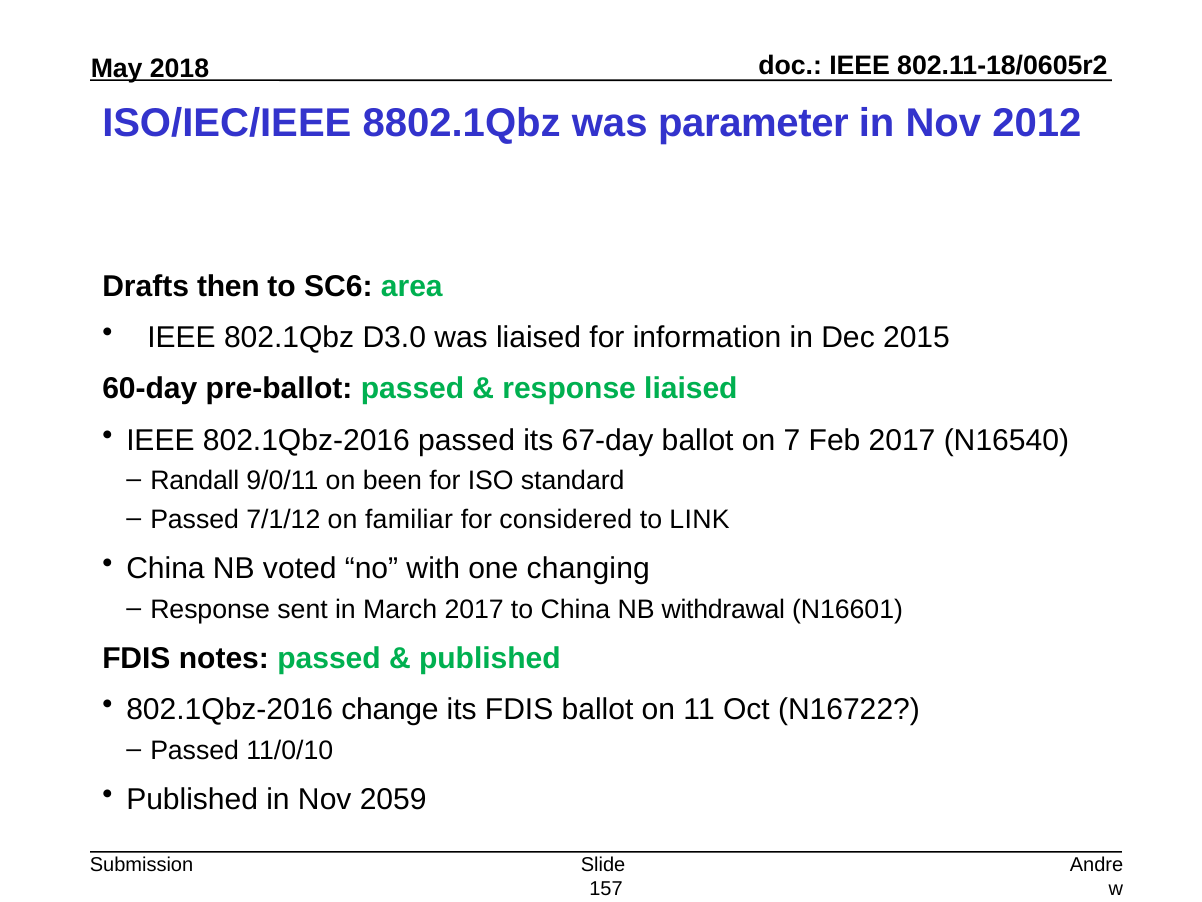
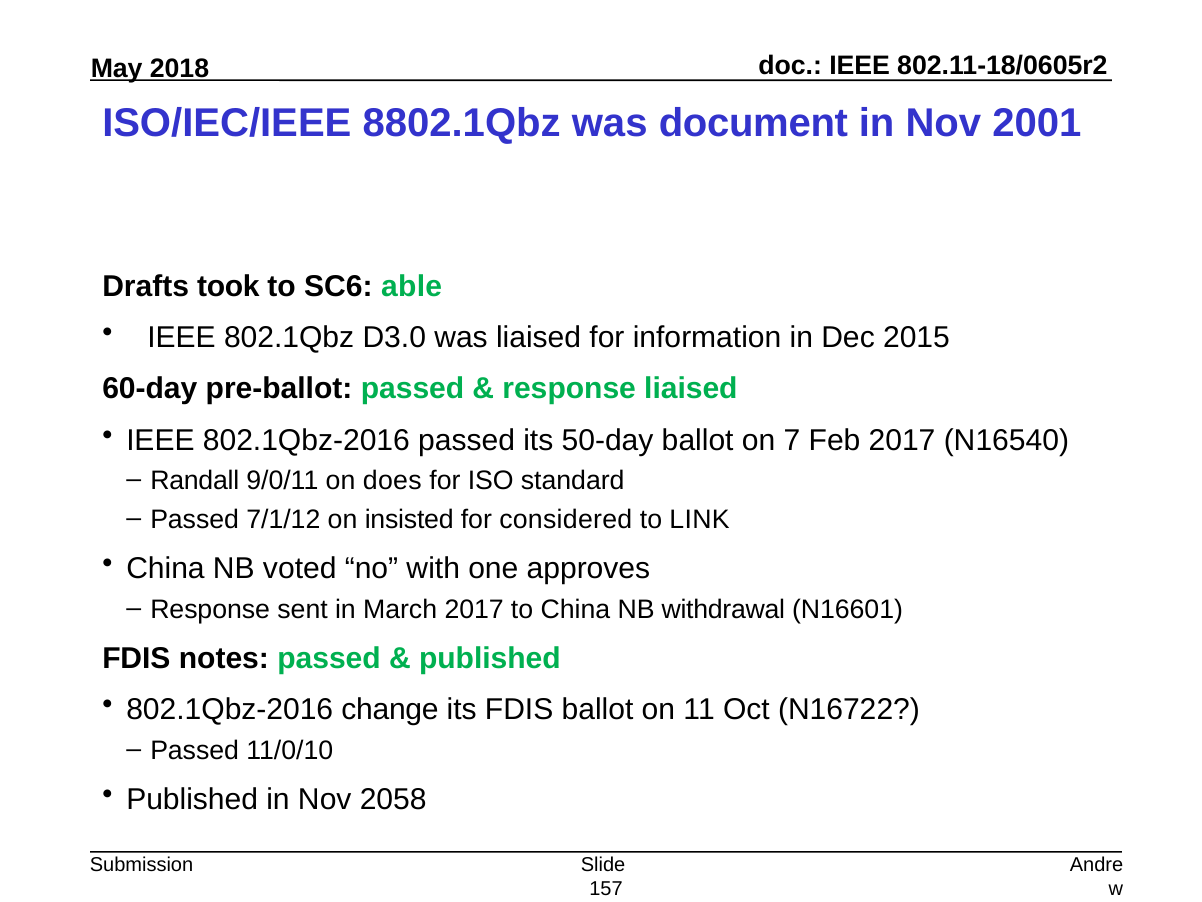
parameter: parameter -> document (753, 123)
2012: 2012 -> 2001 (1037, 123)
then: then -> took (228, 287)
area: area -> able (412, 287)
67-day: 67-day -> 50-day (608, 440)
been: been -> does (392, 480)
familiar: familiar -> insisted (409, 519)
changing: changing -> approves (588, 568)
2059: 2059 -> 2058 (393, 799)
